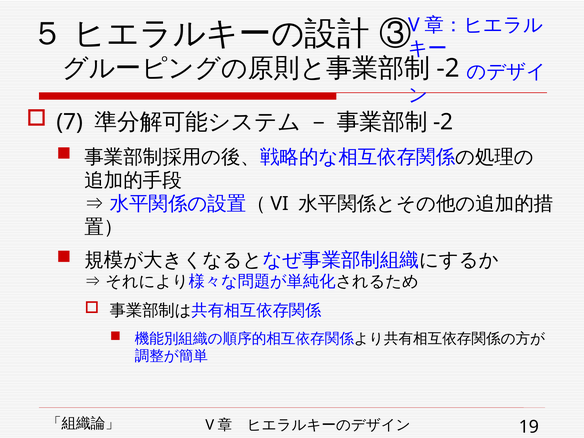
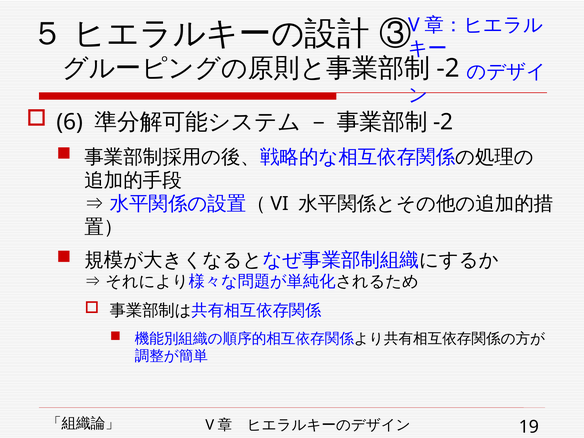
7: 7 -> 6 (70, 122)
